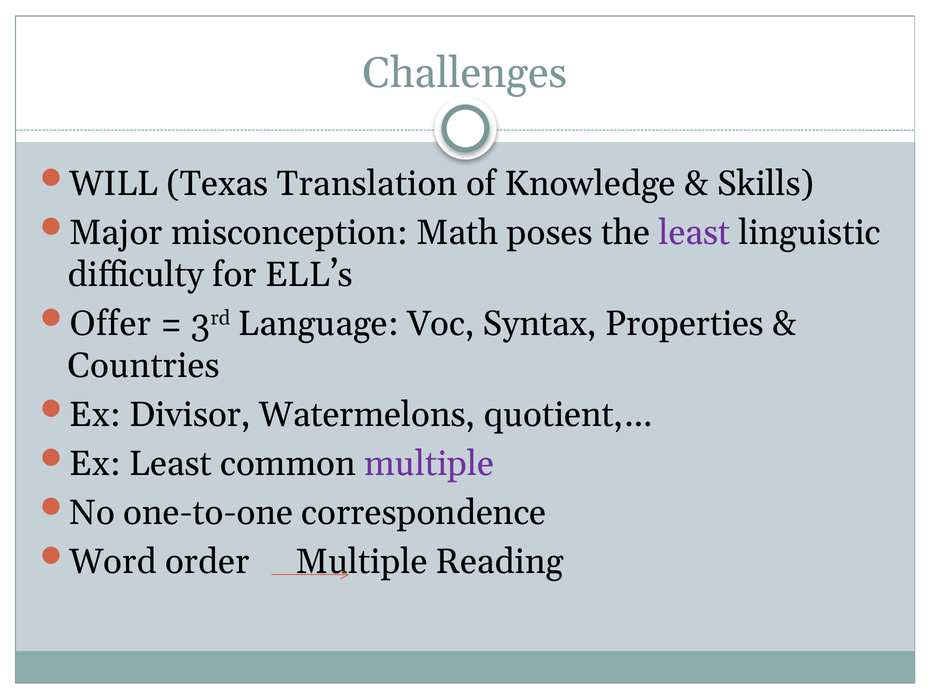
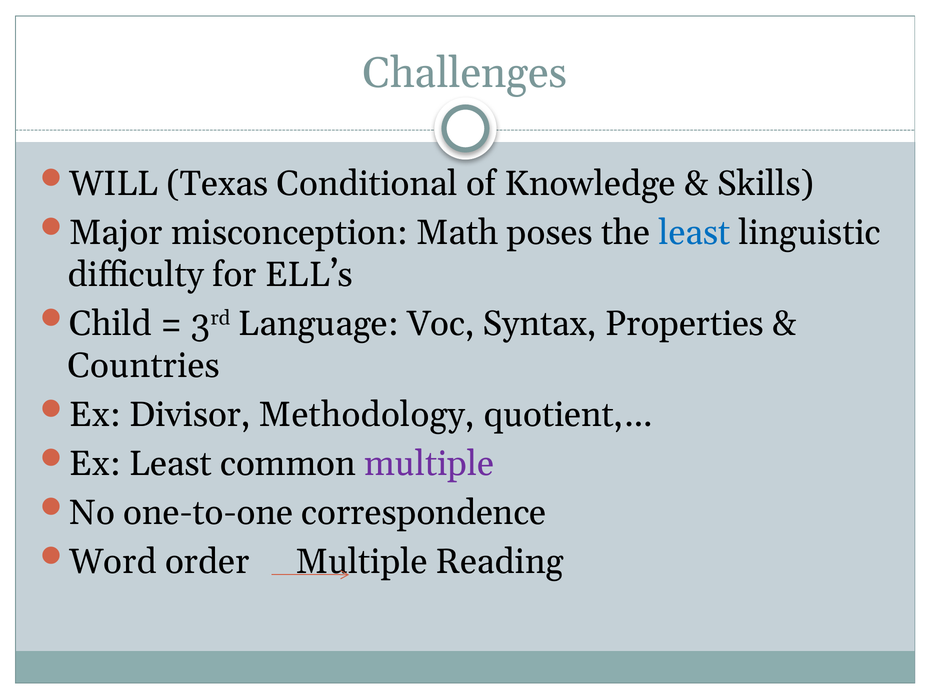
Translation: Translation -> Conditional (367, 183)
least colour: purple -> blue (695, 232)
Offer: Offer -> Child (111, 323)
Watermelons: Watermelons -> Methodology (367, 414)
